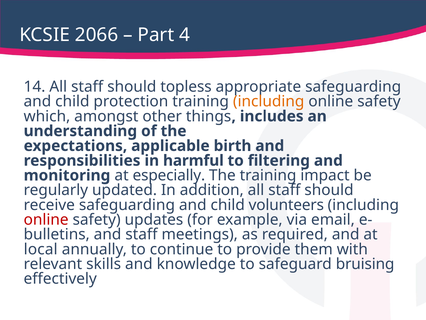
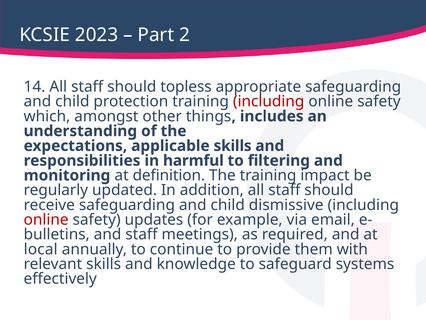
2066: 2066 -> 2023 (97, 35)
4: 4 -> 2 (185, 35)
including colour: orange -> red (269, 101)
applicable birth: birth -> skills (233, 146)
especially: especially -> definition (169, 175)
volunteers: volunteers -> dismissive (286, 205)
bruising: bruising -> systems (365, 264)
